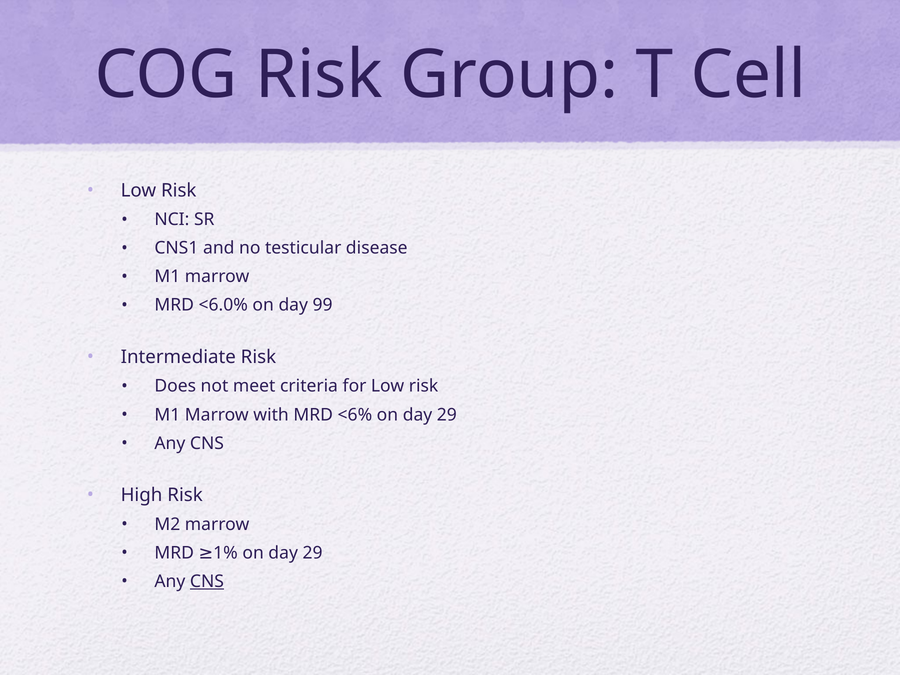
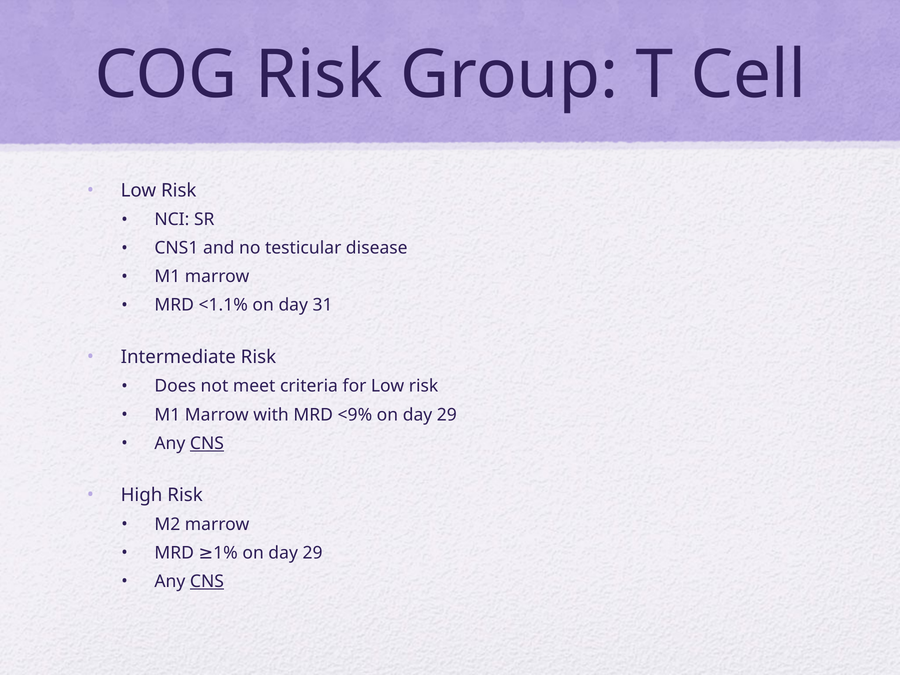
<6.0%: <6.0% -> <1.1% (223, 305)
99: 99 -> 31 (323, 305)
<6%: <6% -> <9% (355, 415)
CNS underline: none -> present (207, 443)
